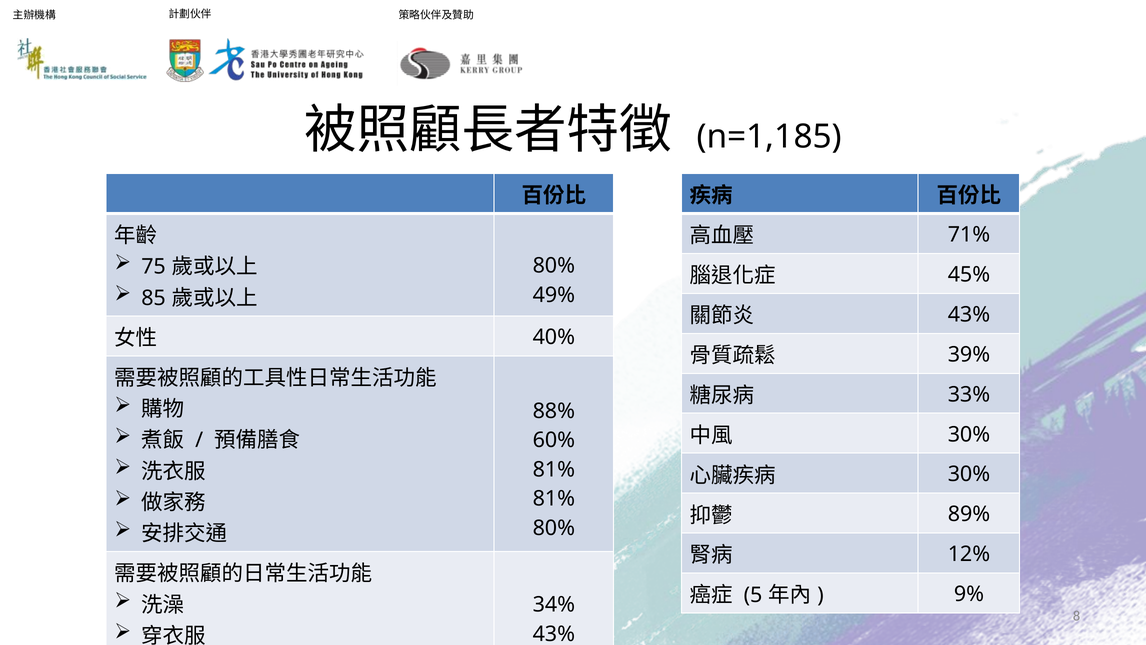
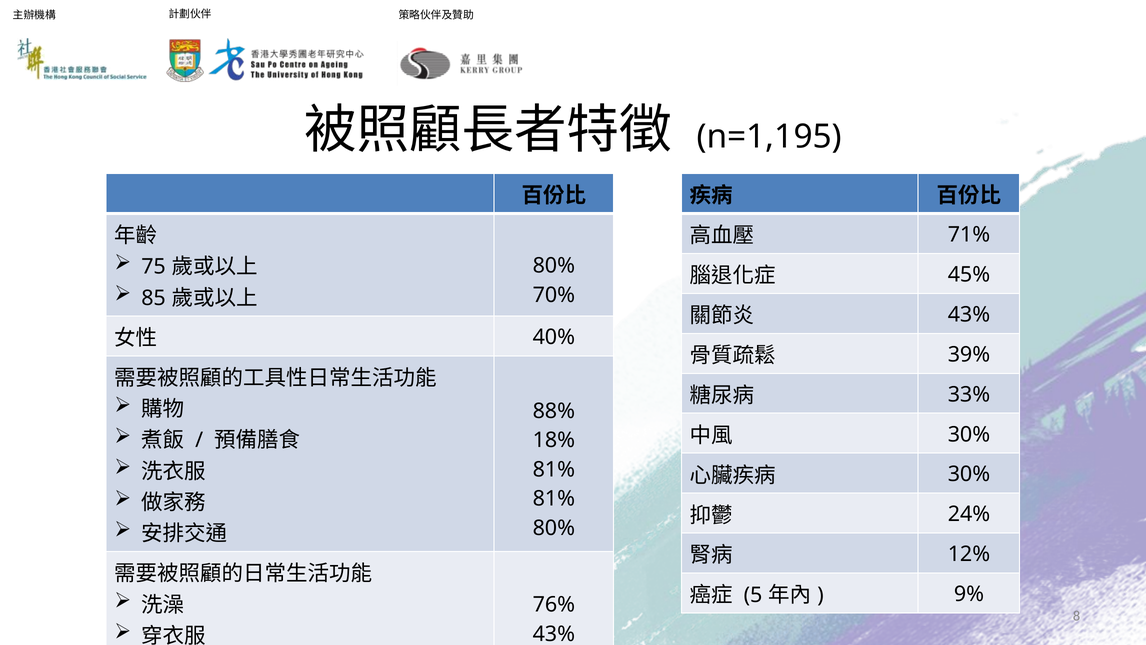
n=1,185: n=1,185 -> n=1,195 (769, 136)
49%: 49% -> 70% (554, 295)
60%: 60% -> 18% (554, 440)
89%: 89% -> 24% (969, 514)
34%: 34% -> 76% (554, 604)
